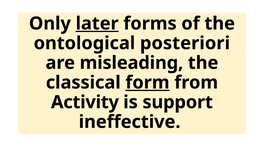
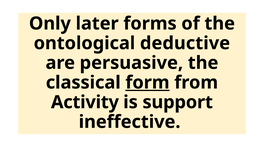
later underline: present -> none (97, 23)
posteriori: posteriori -> deductive (185, 43)
misleading: misleading -> persuasive (131, 63)
